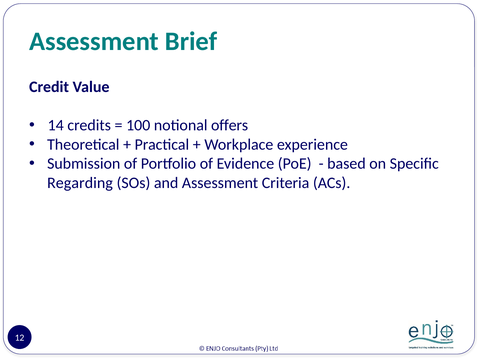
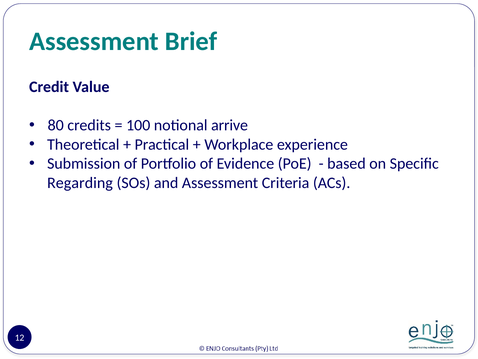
14: 14 -> 80 (56, 125)
offers: offers -> arrive (230, 125)
